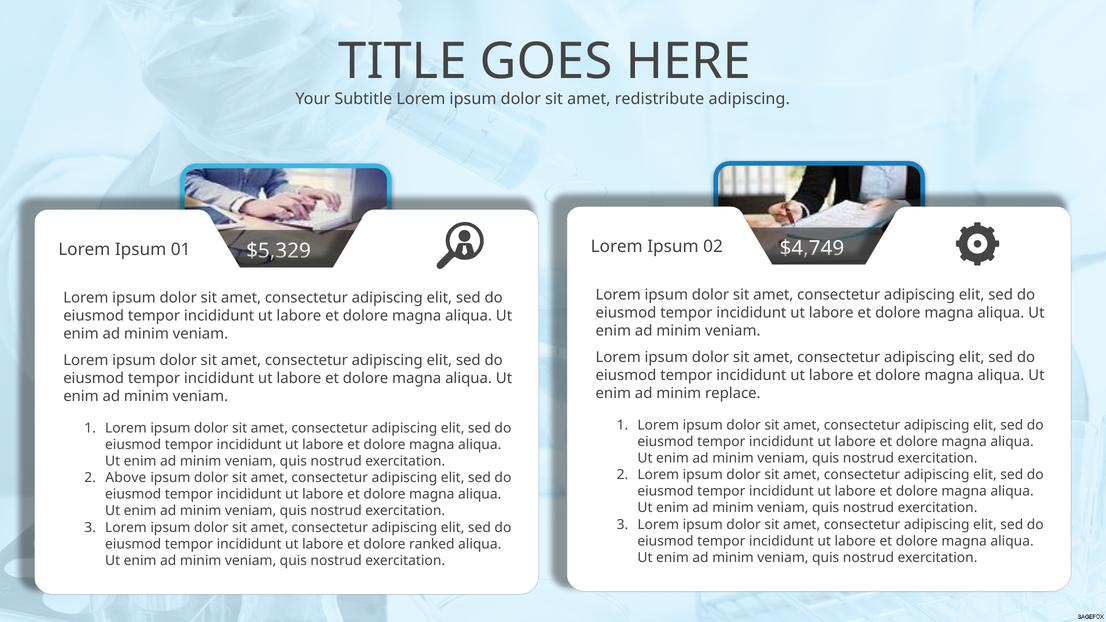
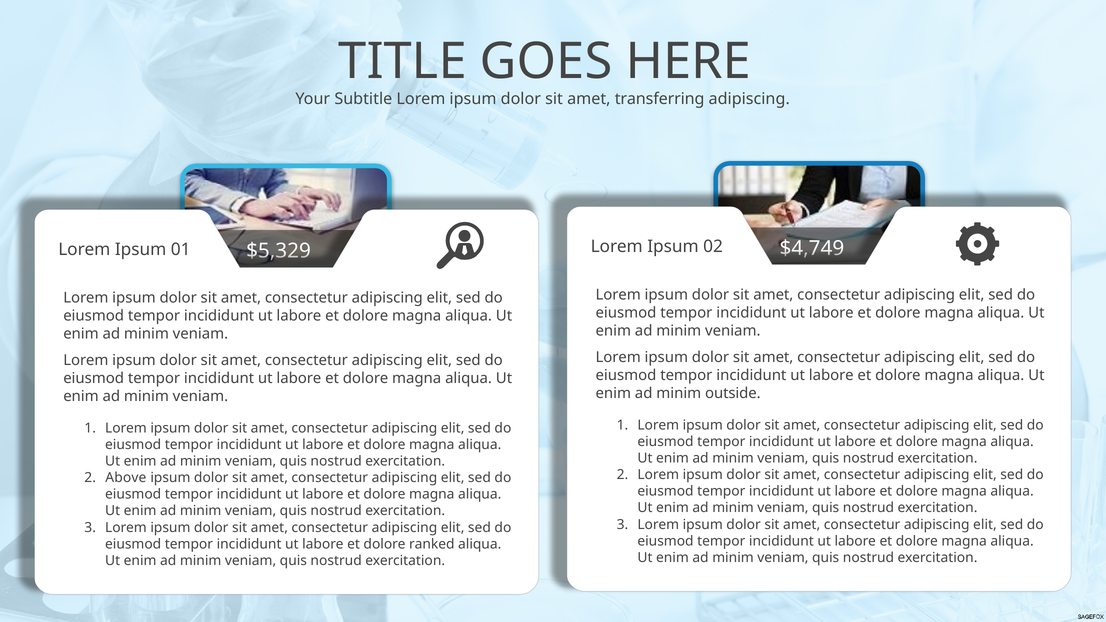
redistribute: redistribute -> transferring (660, 99)
replace: replace -> outside (733, 393)
